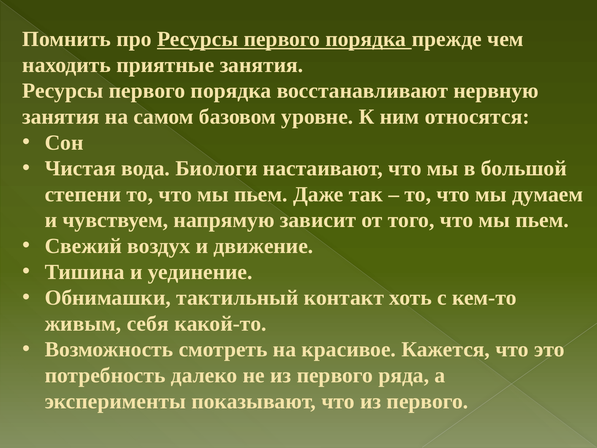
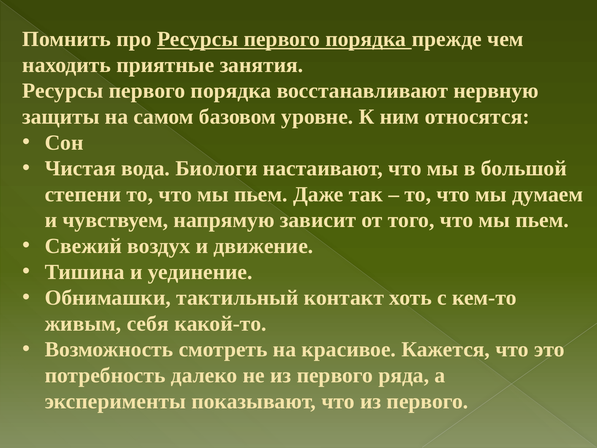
занятия: занятия -> защиты (61, 117)
